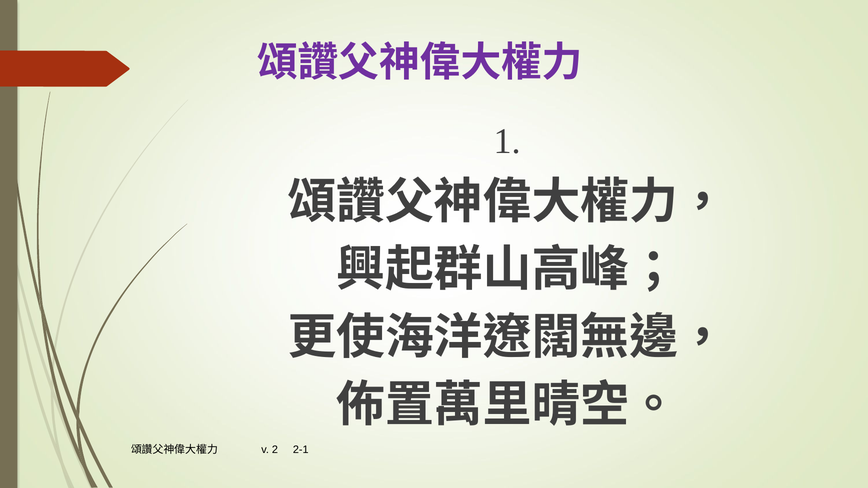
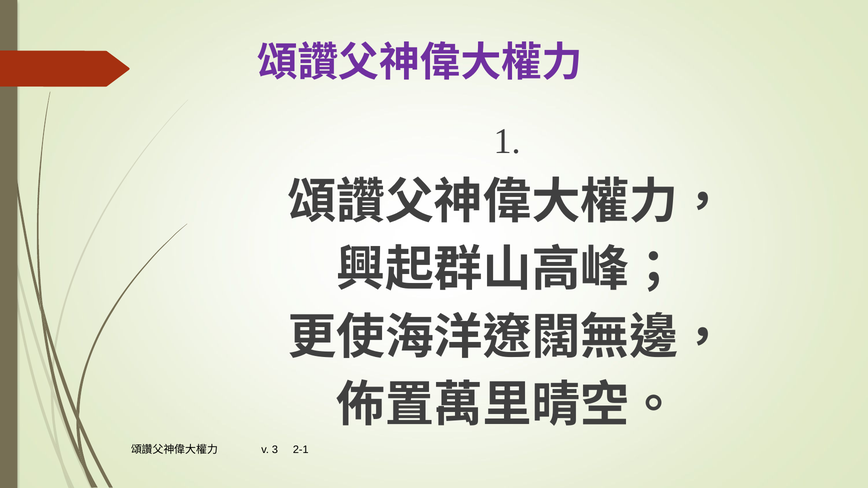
2: 2 -> 3 (275, 450)
